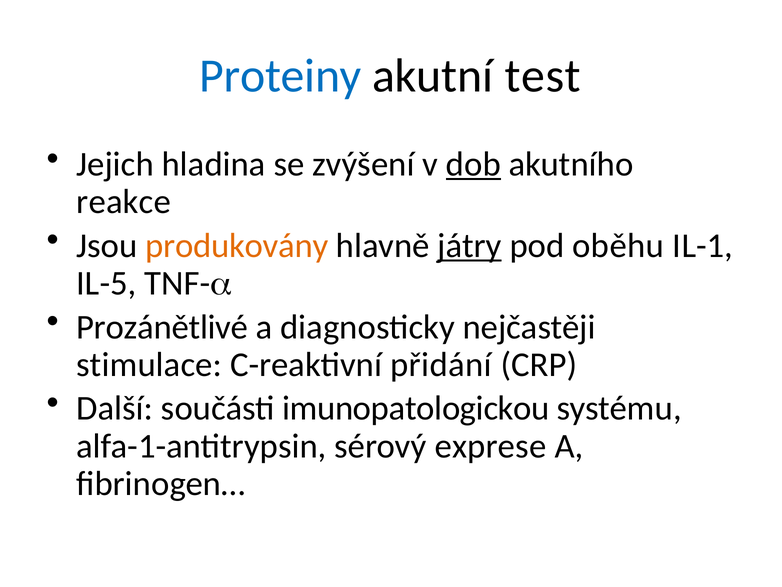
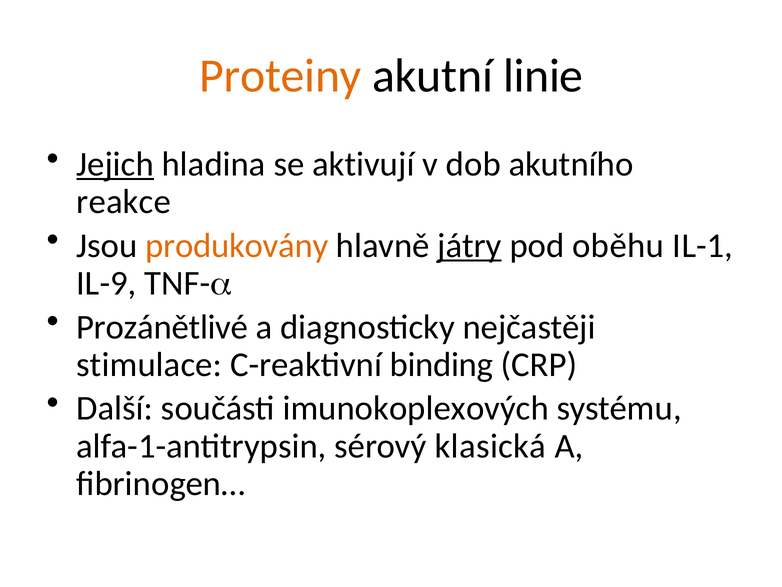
Proteiny colour: blue -> orange (280, 76)
test: test -> linie (543, 76)
Jejich underline: none -> present (115, 164)
zvýšení: zvýšení -> aktivují (363, 164)
dob underline: present -> none (473, 164)
IL-5: IL-5 -> IL-9 (106, 283)
přidání: přidání -> binding (441, 364)
imunopatologickou: imunopatologickou -> imunokoplexových (416, 408)
exprese: exprese -> klasická (490, 446)
